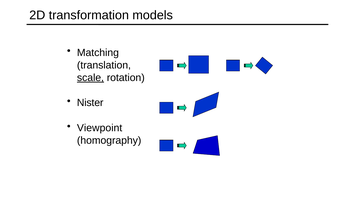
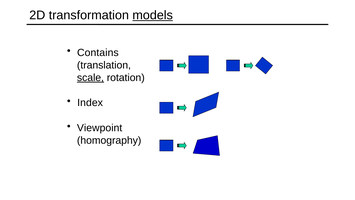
models underline: none -> present (153, 15)
Matching: Matching -> Contains (98, 53)
Nister: Nister -> Index (90, 103)
